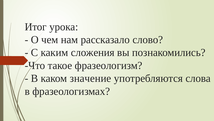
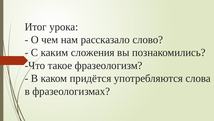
значение: значение -> придётся (90, 78)
